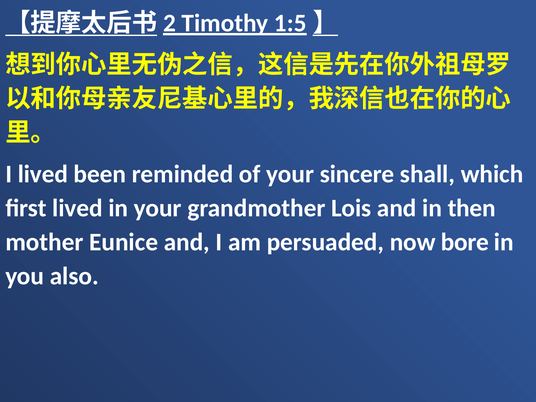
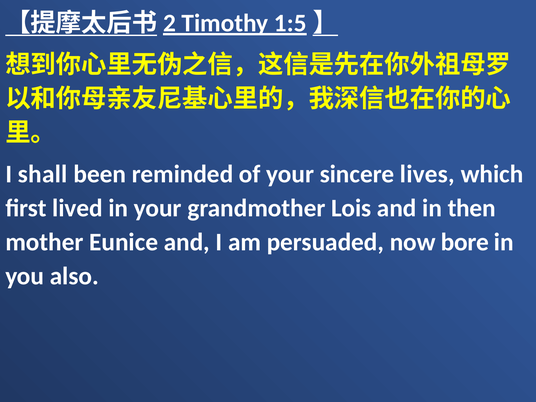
I lived: lived -> shall (43, 174)
shall: shall -> lives (427, 174)
